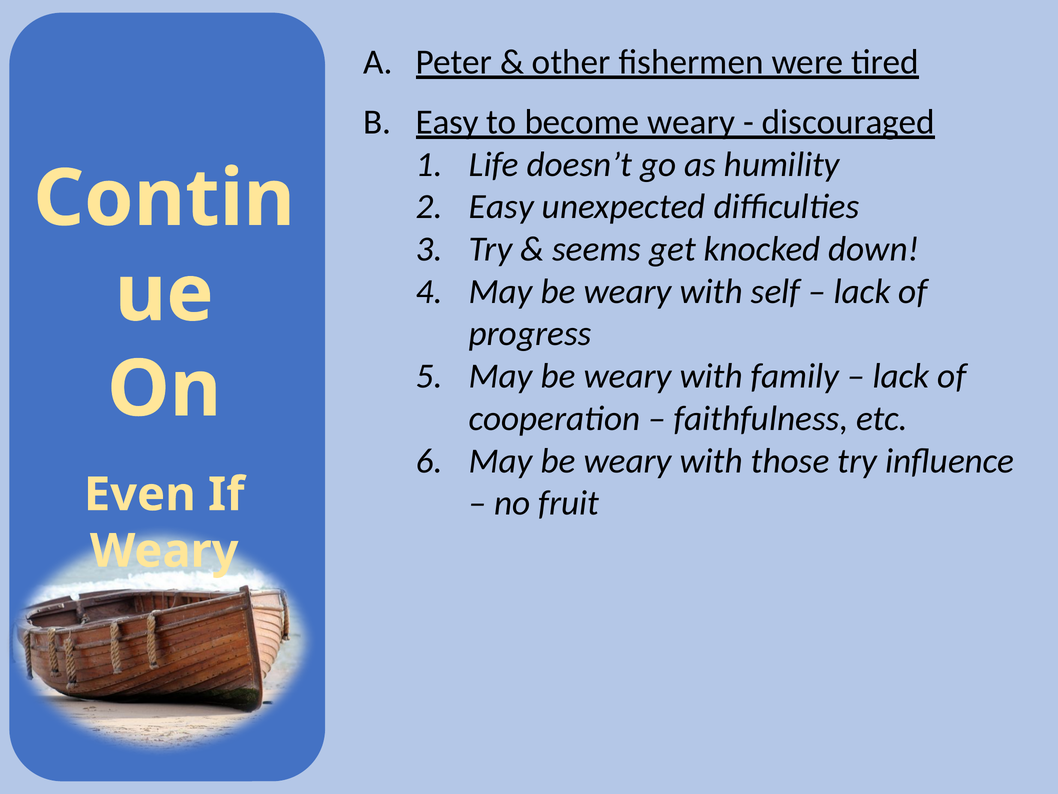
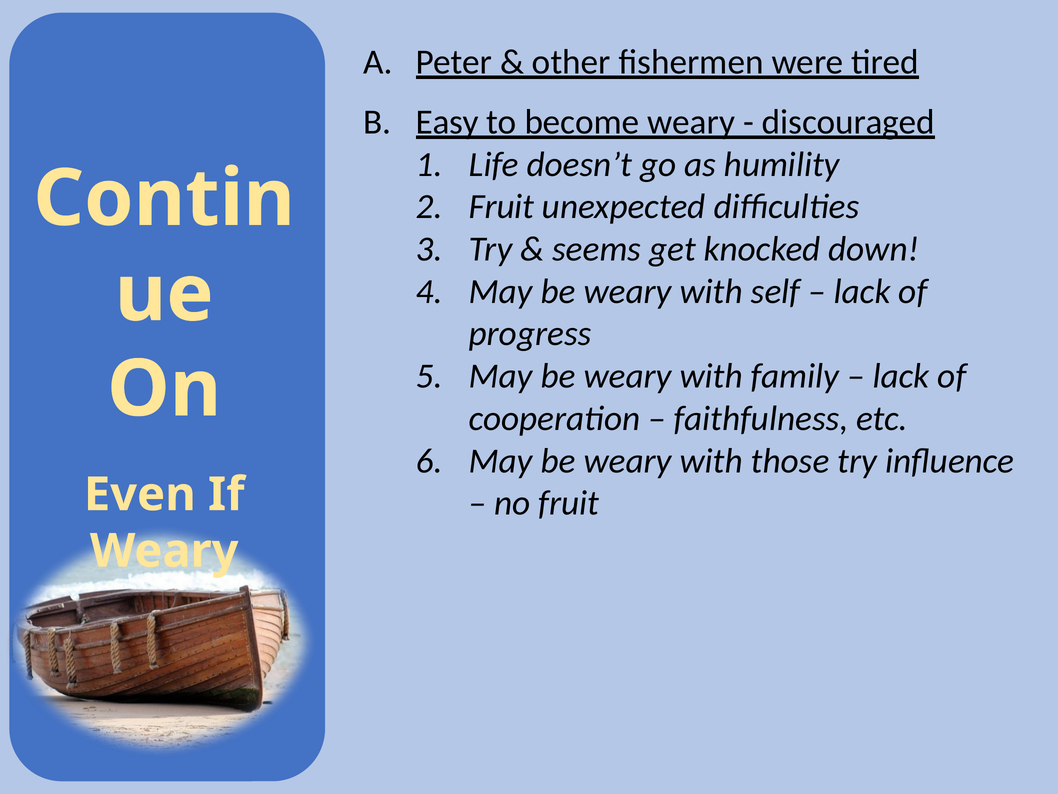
Easy: Easy -> Fruit (501, 207)
